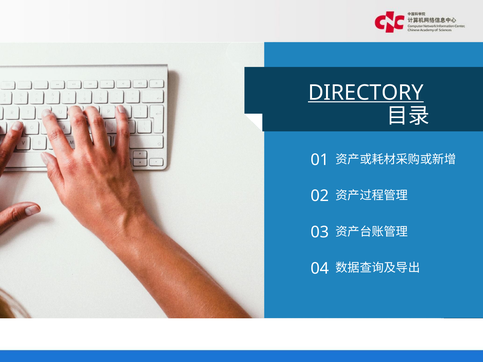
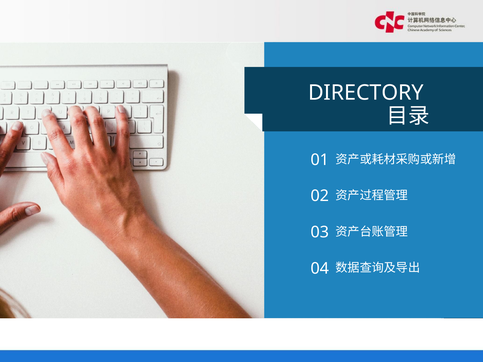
DIRECTORY underline: present -> none (366, 93)
